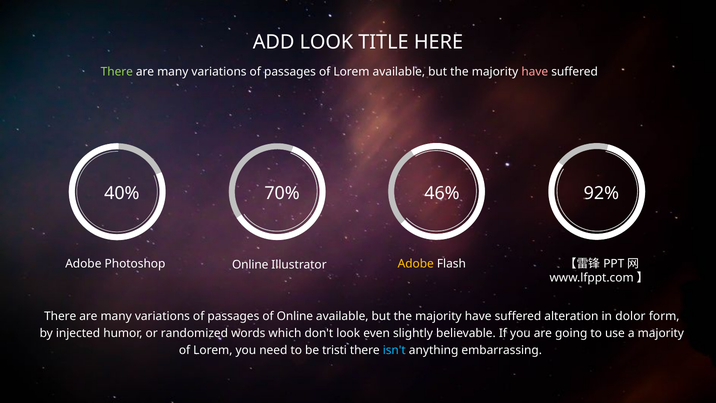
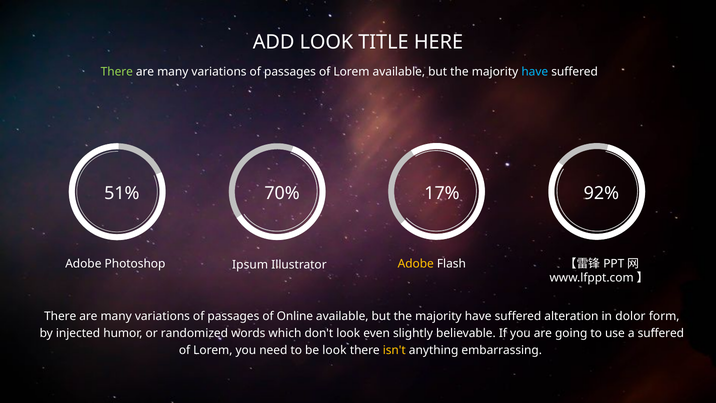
have colour: pink -> light blue (535, 72)
40%: 40% -> 51% (122, 193)
46%: 46% -> 17% (442, 193)
Photoshop Online: Online -> Ipsum (250, 265)
a majority: majority -> suffered (661, 333)
be tristi: tristi -> look (334, 350)
isn't colour: light blue -> yellow (394, 350)
